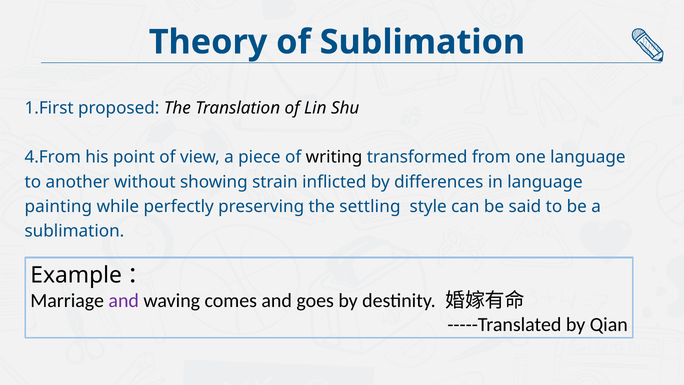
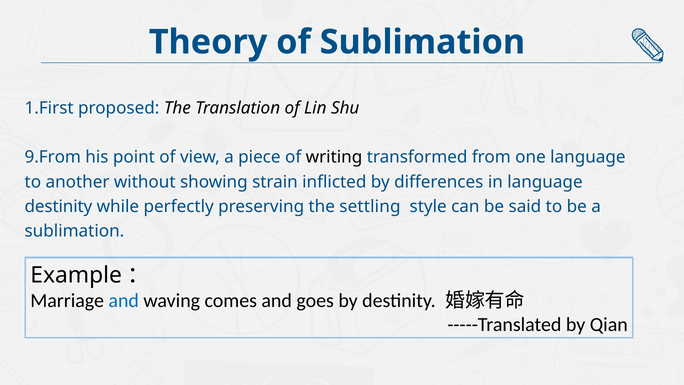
4.From: 4.From -> 9.From (53, 157)
painting: painting -> destinity (58, 206)
and colour: purple -> blue (124, 301)
